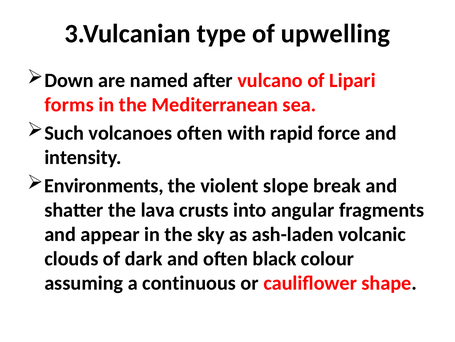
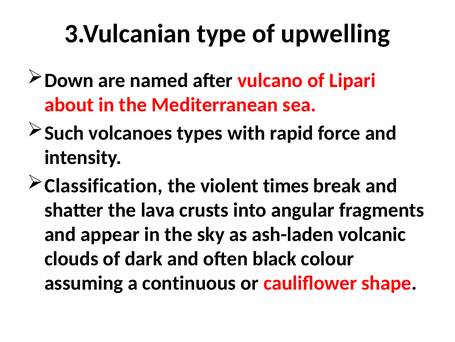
forms: forms -> about (69, 105)
volcanoes often: often -> types (200, 133)
Environments: Environments -> Classification (104, 185)
slope: slope -> times (286, 185)
